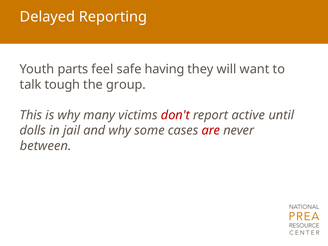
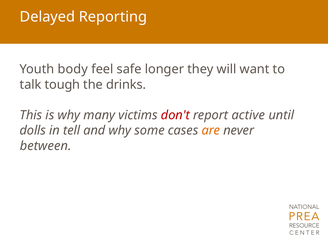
parts: parts -> body (73, 69)
having: having -> longer (164, 69)
group: group -> drinks (126, 85)
jail: jail -> tell (72, 131)
are colour: red -> orange (211, 131)
